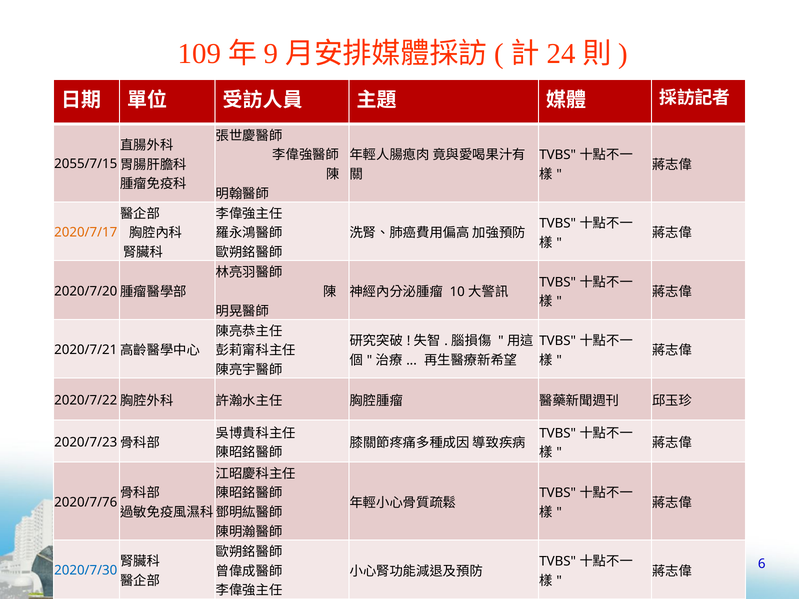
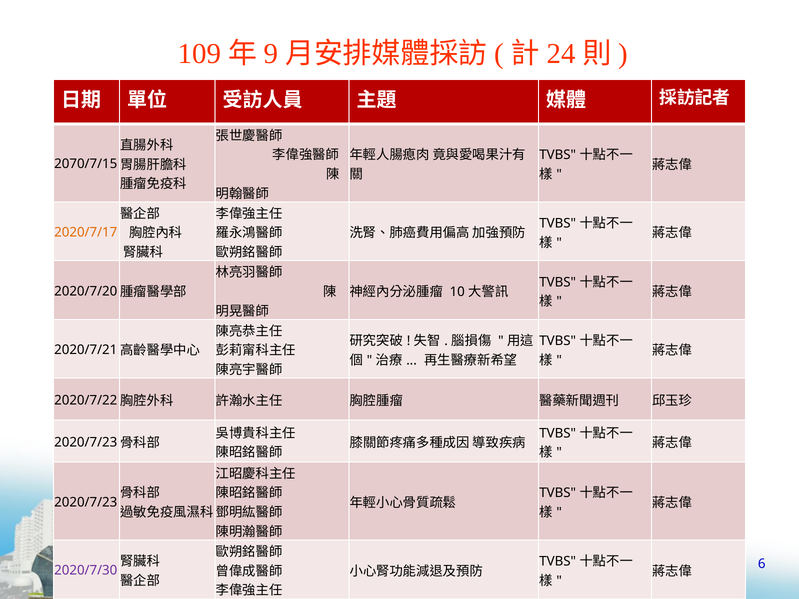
2055/7/15: 2055/7/15 -> 2070/7/15 (86, 164)
2020/7/76: 2020/7/76 -> 2020/7/23 (86, 502)
2020/7/30 colour: blue -> purple (86, 571)
